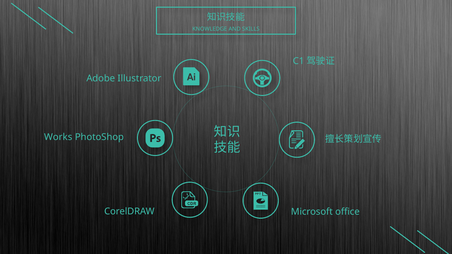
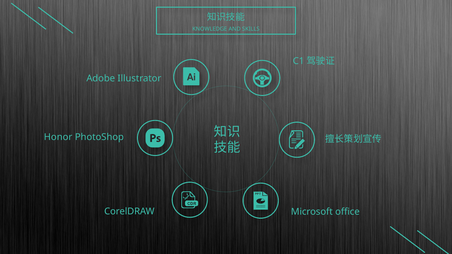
Works: Works -> Honor (58, 137)
